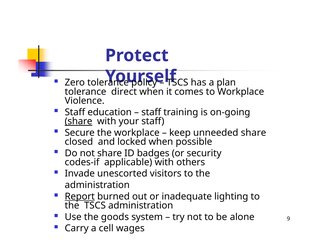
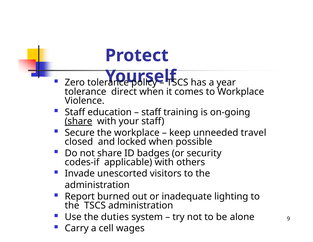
plan: plan -> year (226, 83)
unneeded share: share -> travel (254, 133)
Report underline: present -> none (80, 196)
goods: goods -> duties (115, 217)
